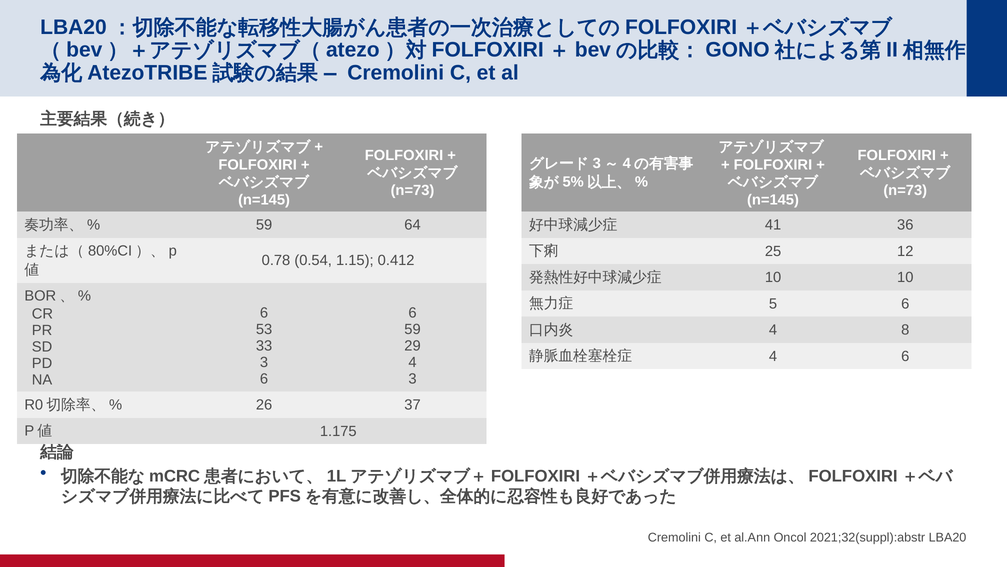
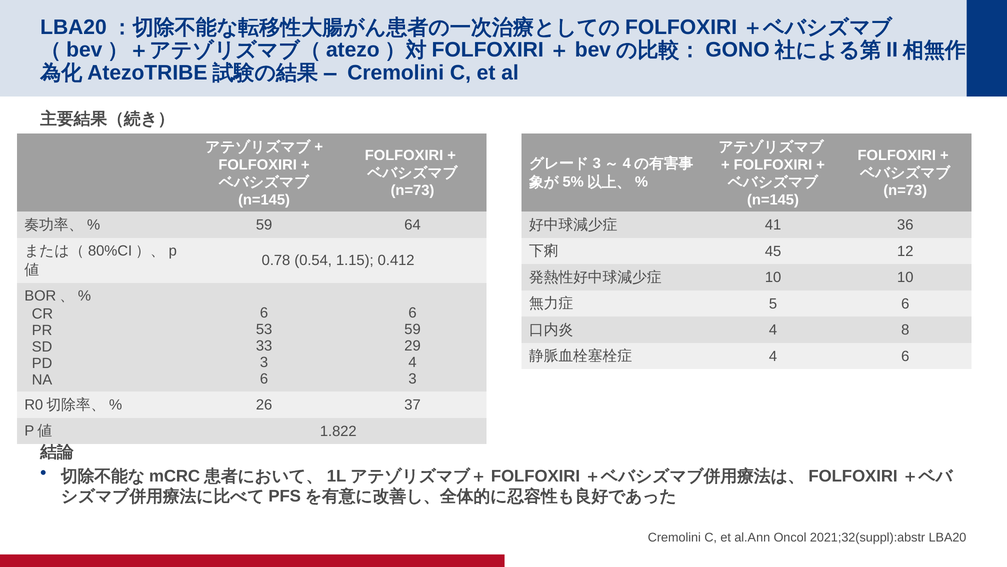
25: 25 -> 45 (773, 251)
1.175: 1.175 -> 1.822 (338, 431)
